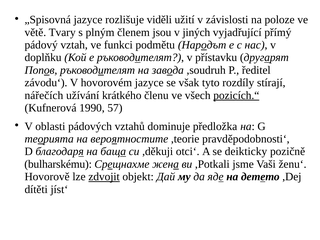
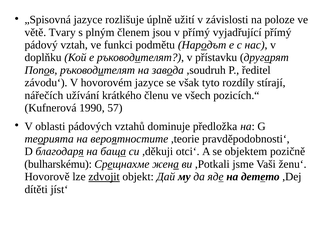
viděli: viděli -> úplně (159, 20)
v jiných: jiných -> přímý (196, 32)
pozicích.“ underline: present -> none (236, 95)
deikticky: deikticky -> objektem (246, 151)
